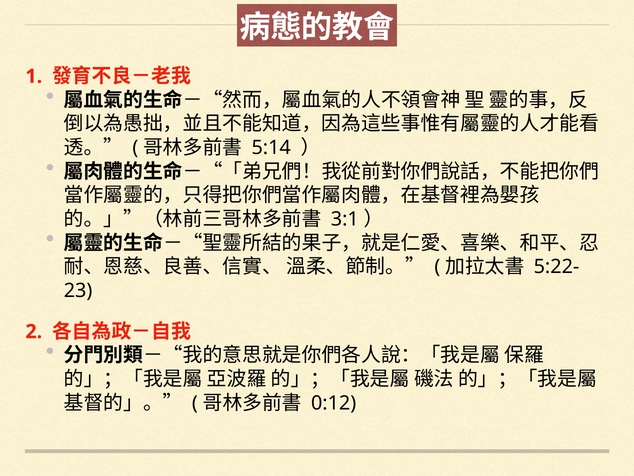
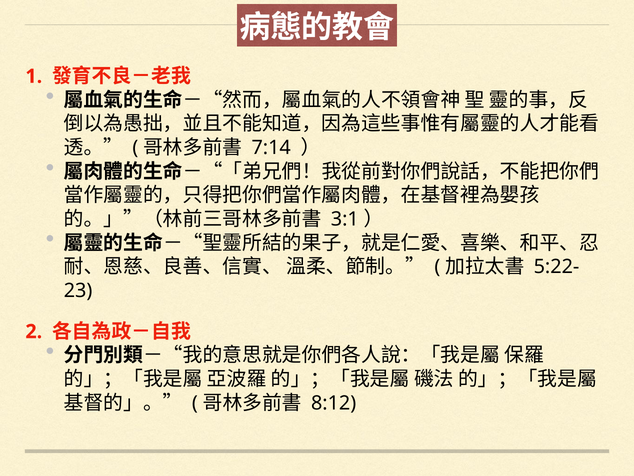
5:14: 5:14 -> 7:14 (271, 148)
0:12: 0:12 -> 8:12 (334, 403)
